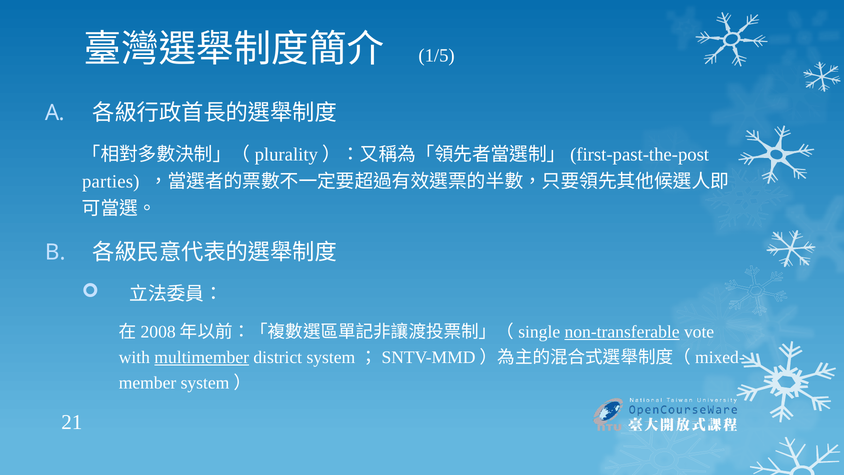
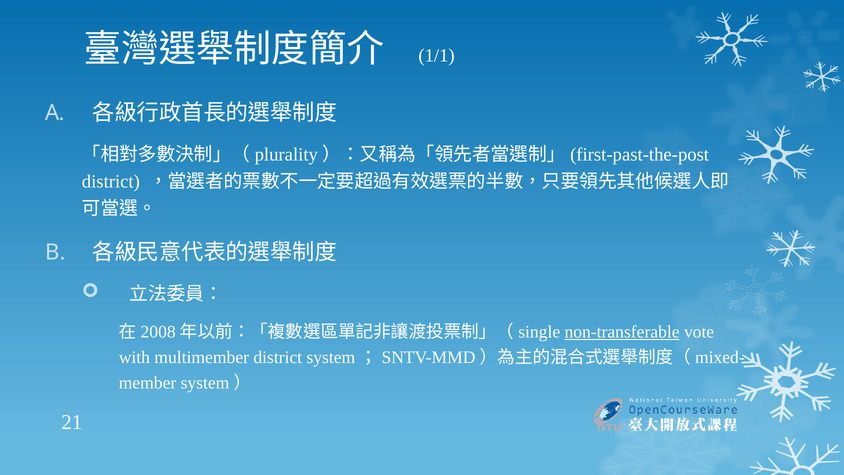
1/5: 1/5 -> 1/1 (437, 56)
parties: parties -> district (111, 182)
multimember underline: present -> none (202, 357)
